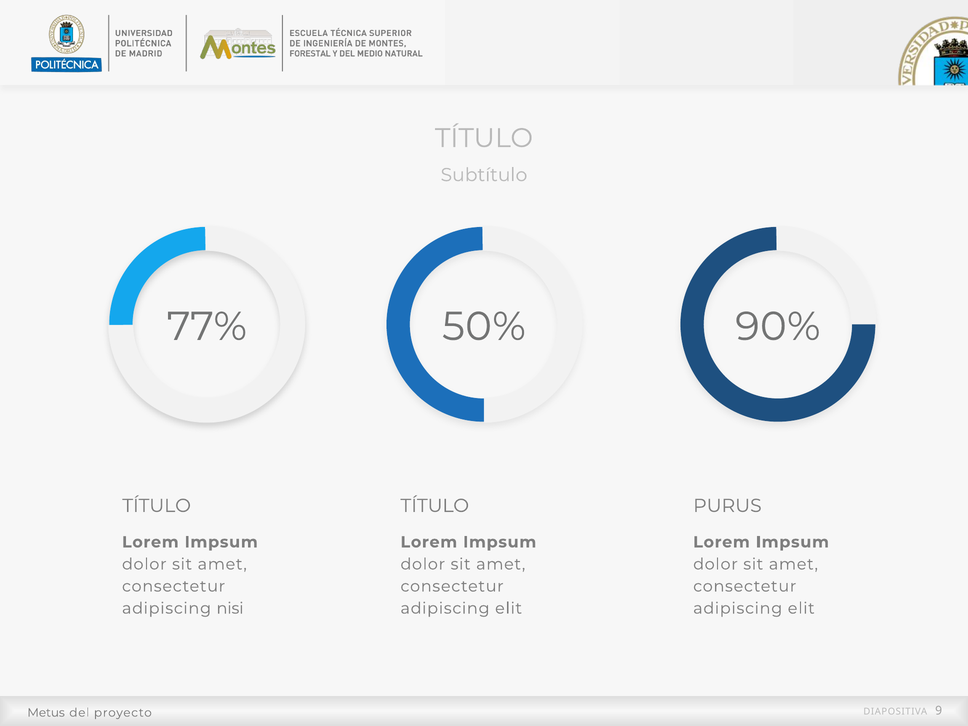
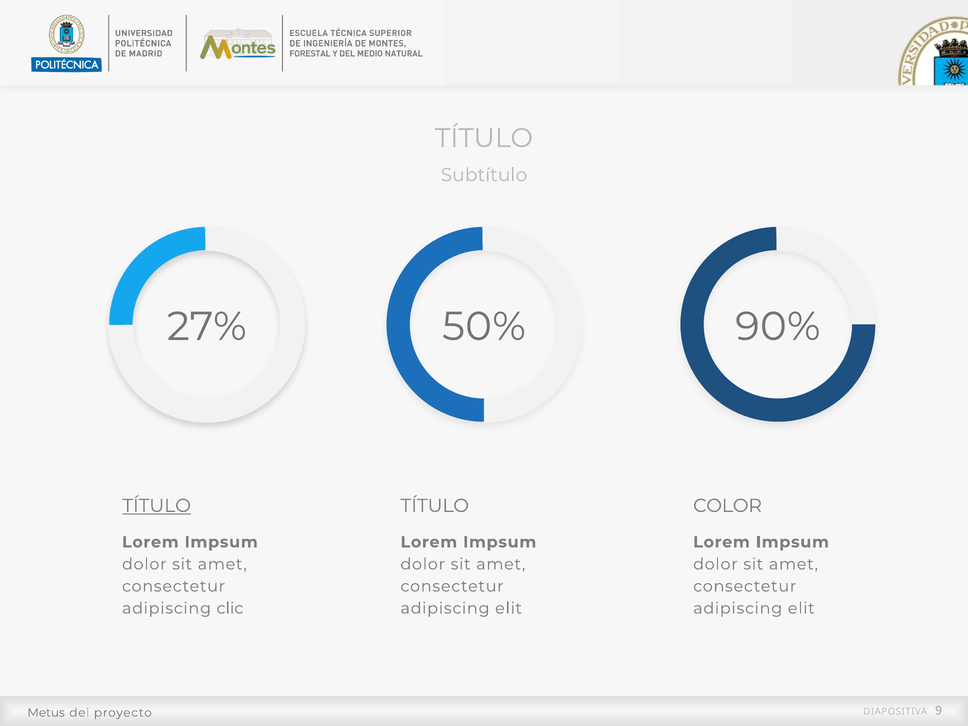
77%: 77% -> 27% (207, 327)
TÍTULO underline: none -> present (157, 506)
PURUS: PURUS -> COLOR (728, 506)
nisi: nisi -> clic (230, 608)
